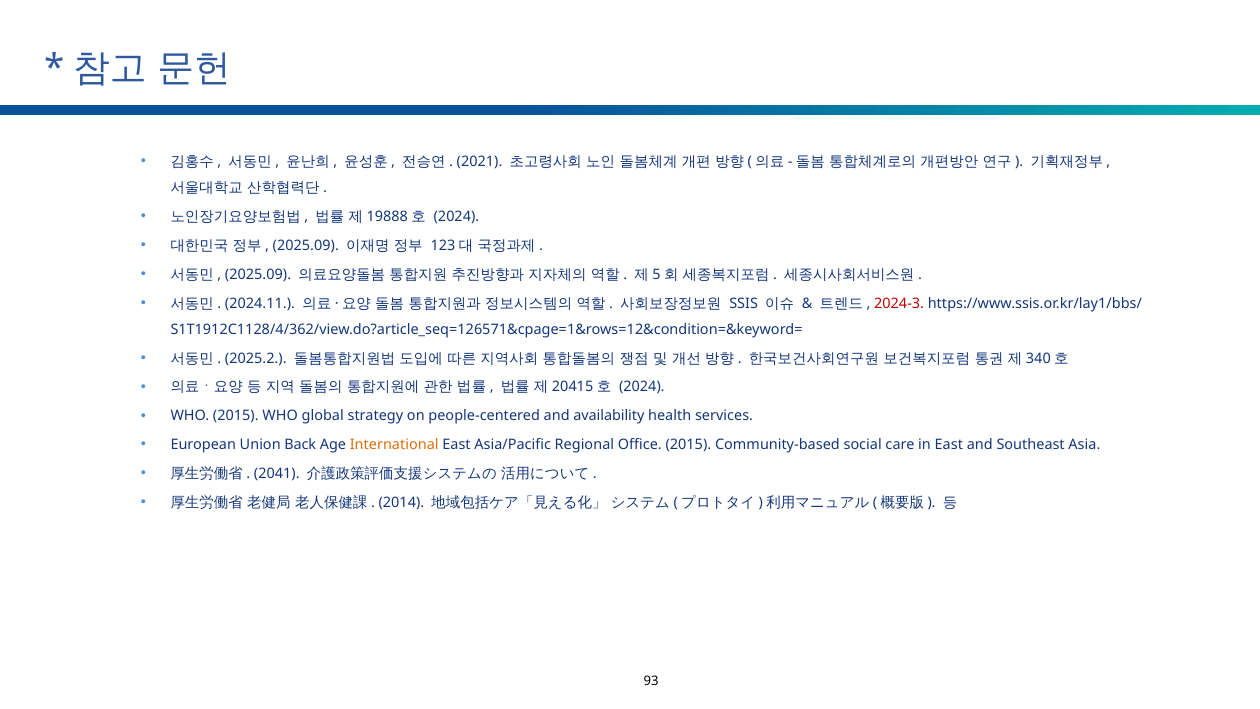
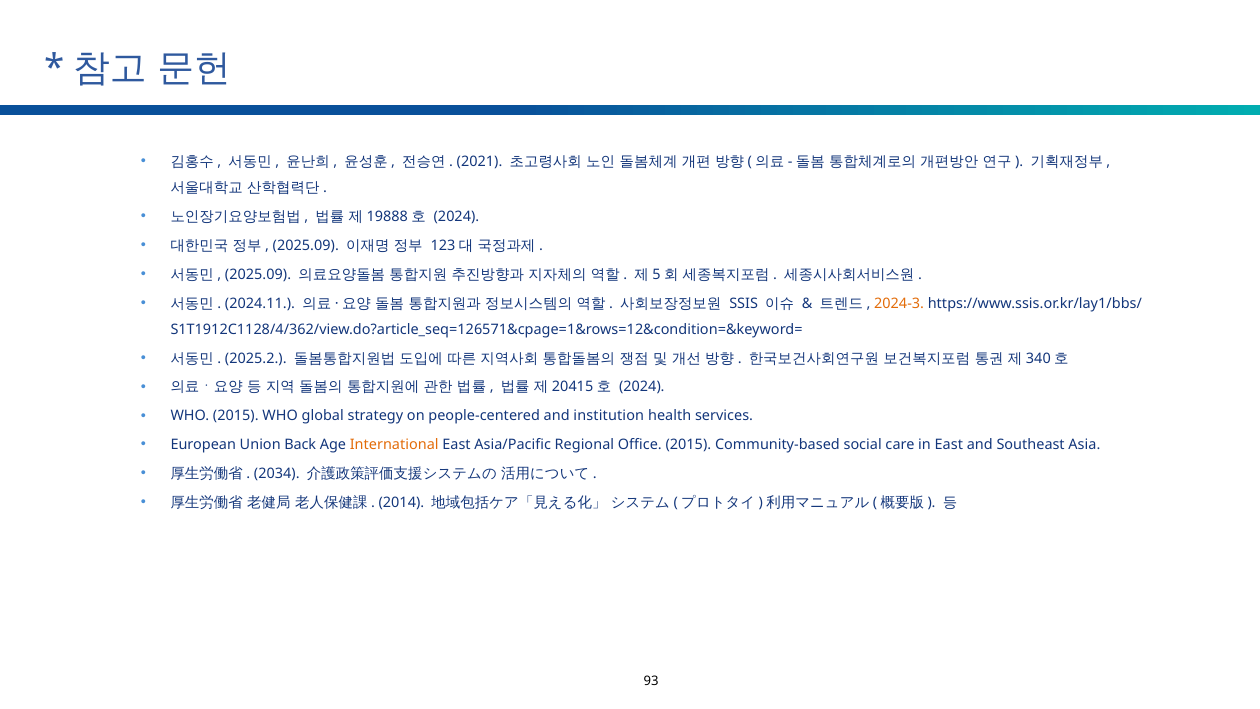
2024-3 colour: red -> orange (899, 303)
availability: availability -> institution (609, 416)
2041: 2041 -> 2034 (277, 474)
